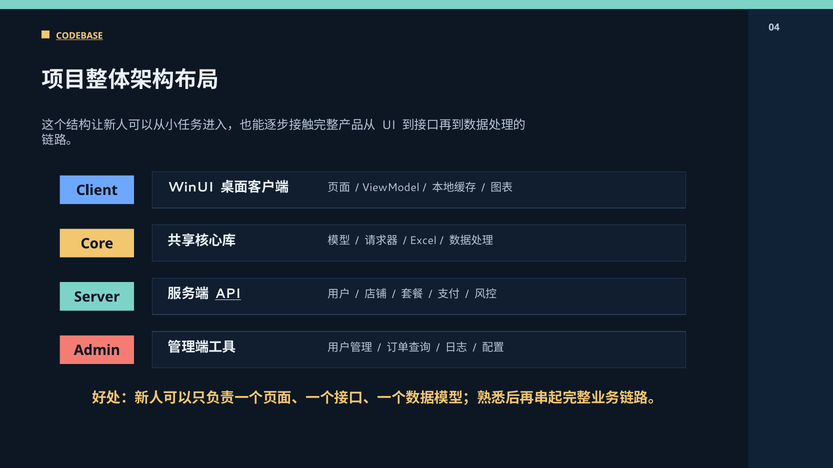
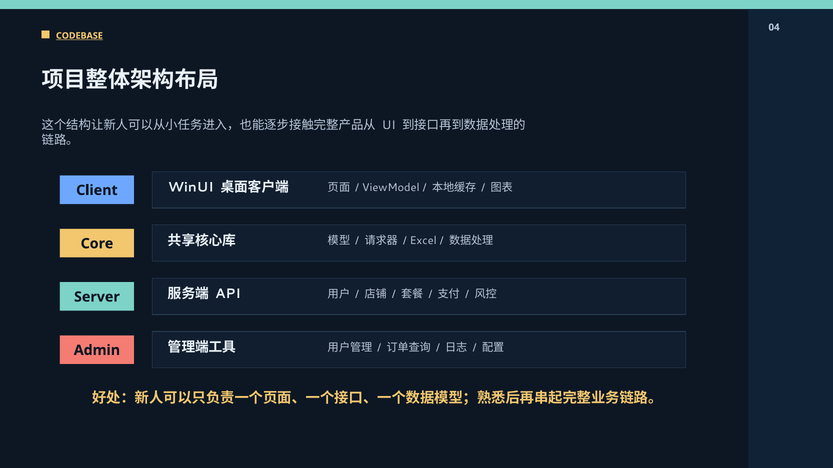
API underline: present -> none (228, 294)
